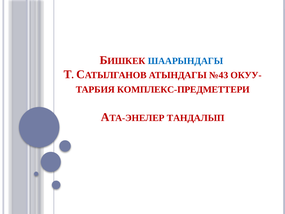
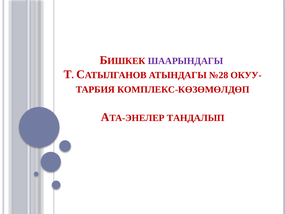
ШААРЫНДАГЫ colour: blue -> purple (186, 61)
№43: №43 -> №28 (219, 75)
КОМПЛЕКС-ПРЕДМЕТТЕРИ: КОМПЛЕКС-ПРЕДМЕТТЕРИ -> КОМПЛЕКС-КӨЗӨМӨЛДӨП (183, 89)
